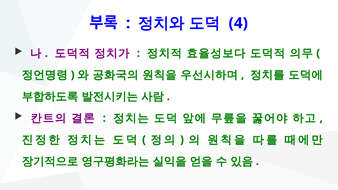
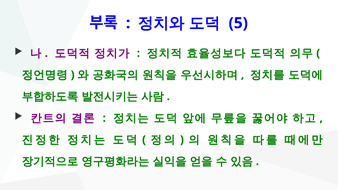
4: 4 -> 5 (238, 23)
